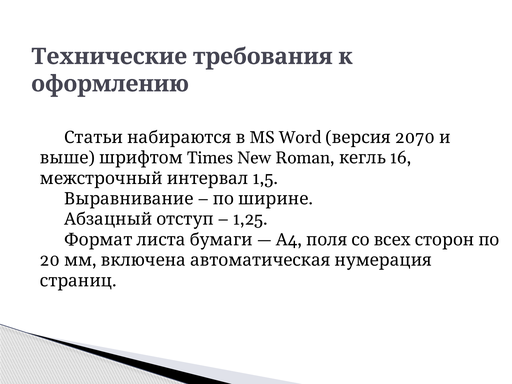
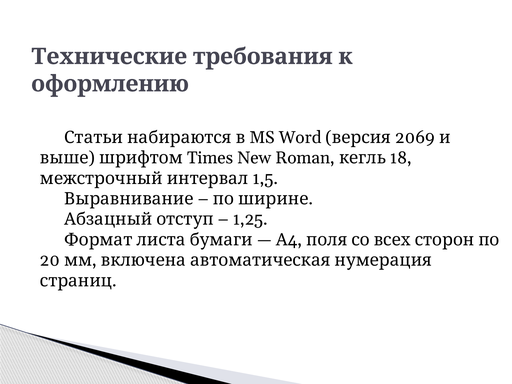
2070: 2070 -> 2069 (415, 137)
16: 16 -> 18 (401, 158)
